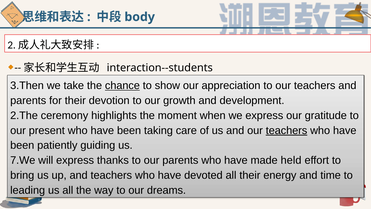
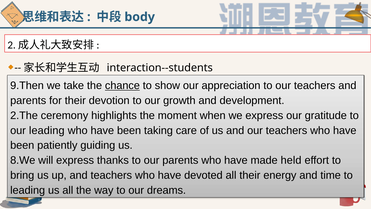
3.Then: 3.Then -> 9.Then (27, 85)
our present: present -> leading (47, 130)
teachers underline: present -> none (287, 130)
7.We: 7.We -> 8.We (23, 160)
